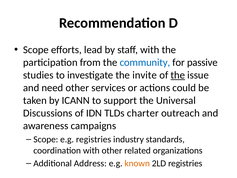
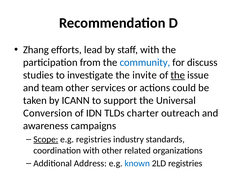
Scope: Scope -> Zhang (36, 50)
passive: passive -> discuss (202, 62)
need: need -> team (52, 88)
Discussions: Discussions -> Conversion (48, 113)
Scope underline: none -> present (46, 139)
known colour: orange -> blue (137, 163)
